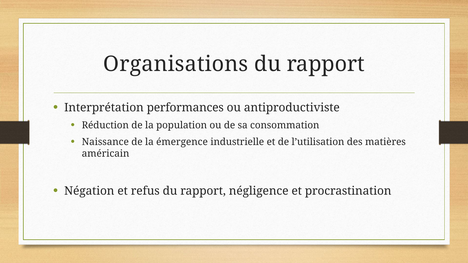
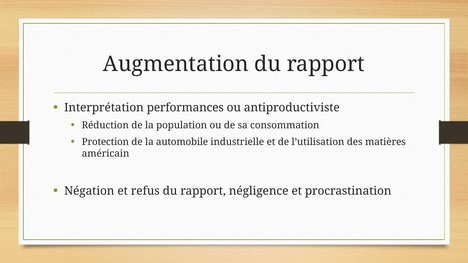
Organisations: Organisations -> Augmentation (176, 64)
Naissance: Naissance -> Protection (105, 142)
émergence: émergence -> automobile (182, 142)
